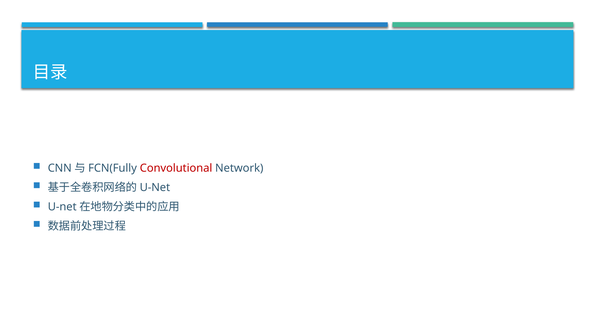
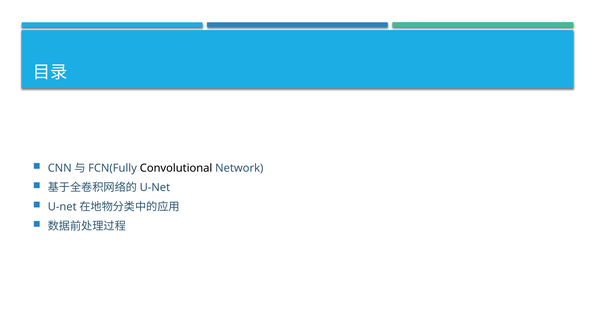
Convolutional colour: red -> black (176, 168)
